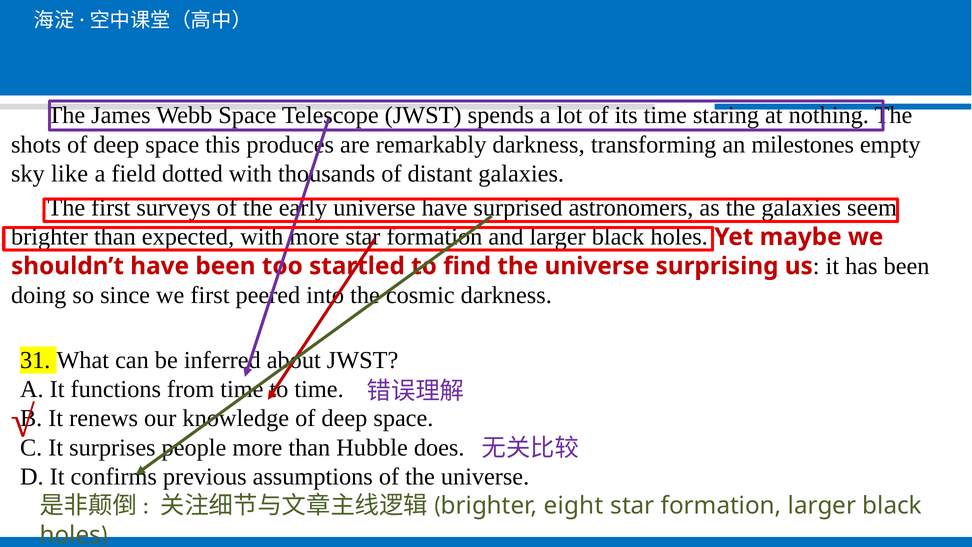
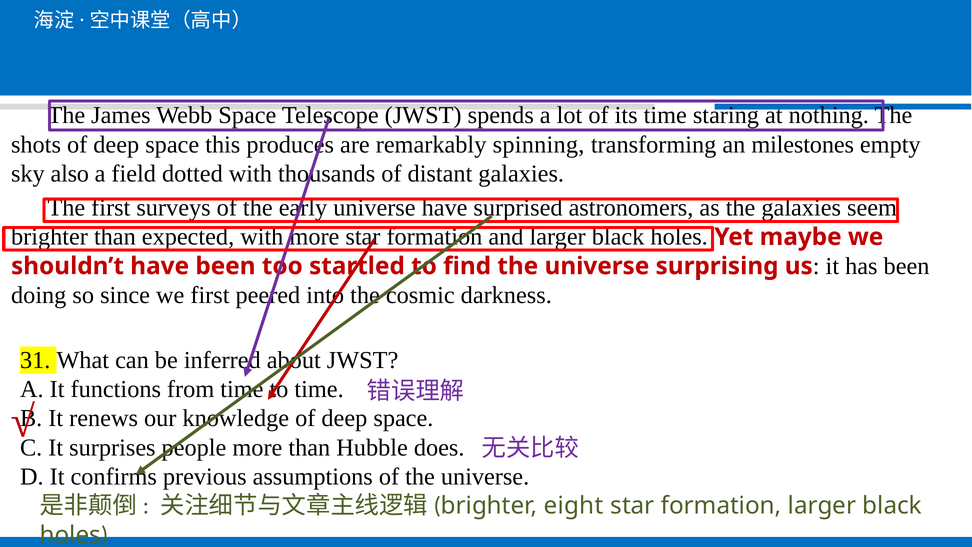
remarkably darkness: darkness -> spinning (539, 145)
like: like -> also (70, 174)
